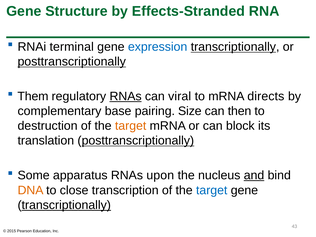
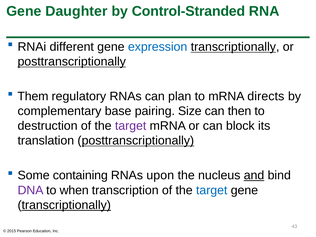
Structure: Structure -> Daughter (76, 11)
Effects-Stranded: Effects-Stranded -> Control-Stranded (189, 11)
terminal: terminal -> different (72, 47)
RNAs underline: present -> none (126, 96)
viral: viral -> plan (180, 96)
target colour: orange -> purple (131, 126)
apparatus: apparatus -> containing (80, 175)
DNA colour: orange -> purple (31, 190)
close: close -> when (74, 190)
